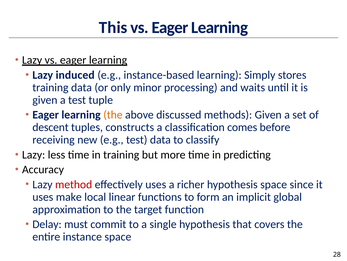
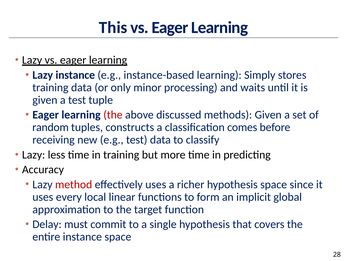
Lazy induced: induced -> instance (75, 75)
the colour: orange -> red (113, 115)
descent: descent -> random (51, 127)
make: make -> every (69, 196)
